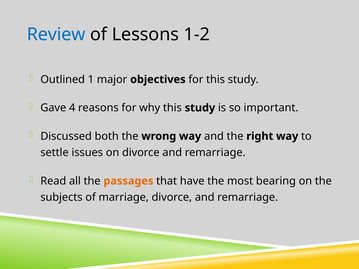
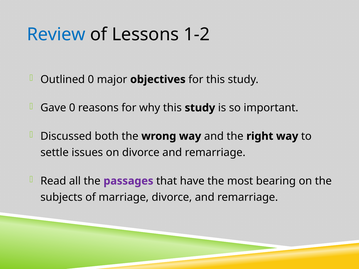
Outlined 1: 1 -> 0 (91, 80)
Gave 4: 4 -> 0 (72, 108)
passages colour: orange -> purple (128, 181)
